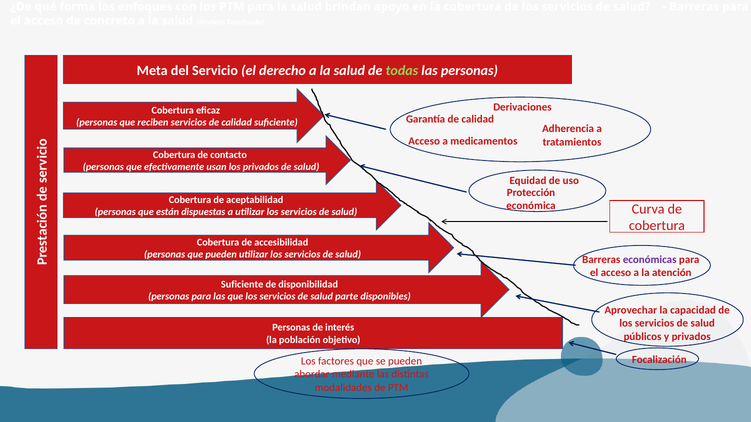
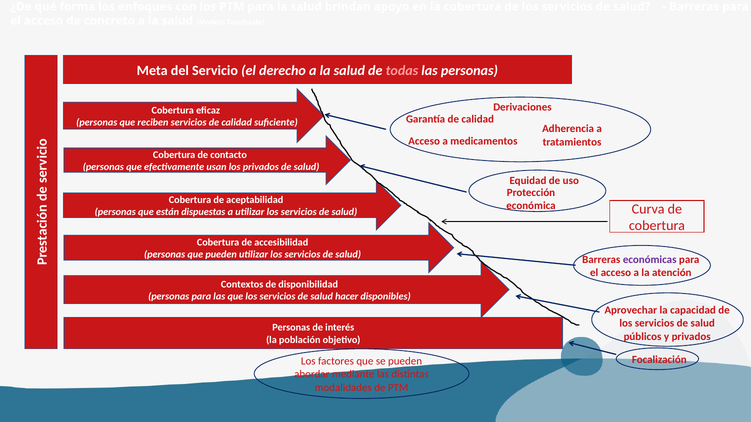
todas colour: light green -> pink (402, 71)
Suficiente: Suficiente -> Contextos (242, 284)
parte: parte -> hacer (347, 297)
